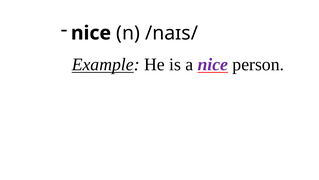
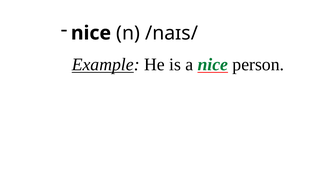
nice colour: purple -> green (213, 64)
